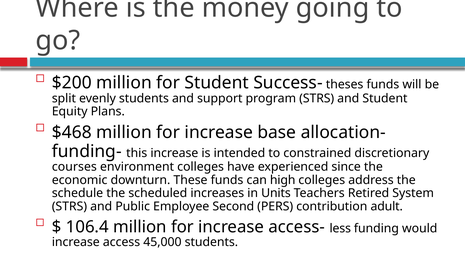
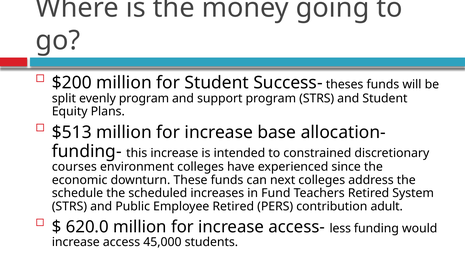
evenly students: students -> program (144, 98)
$468: $468 -> $513 (72, 132)
high: high -> next (283, 180)
Units: Units -> Fund (276, 193)
Employee Second: Second -> Retired (233, 206)
106.4: 106.4 -> 620.0 (87, 227)
